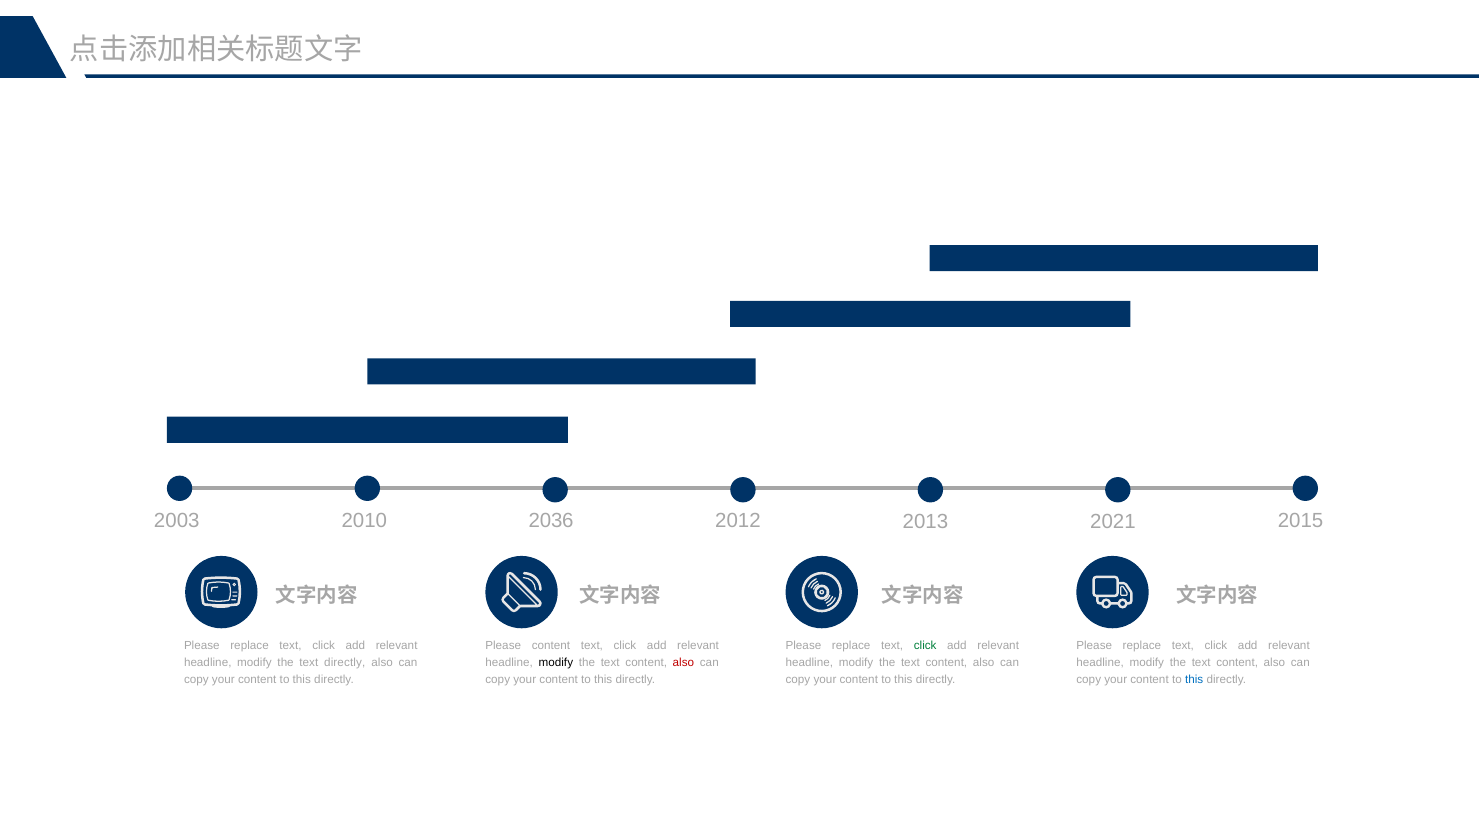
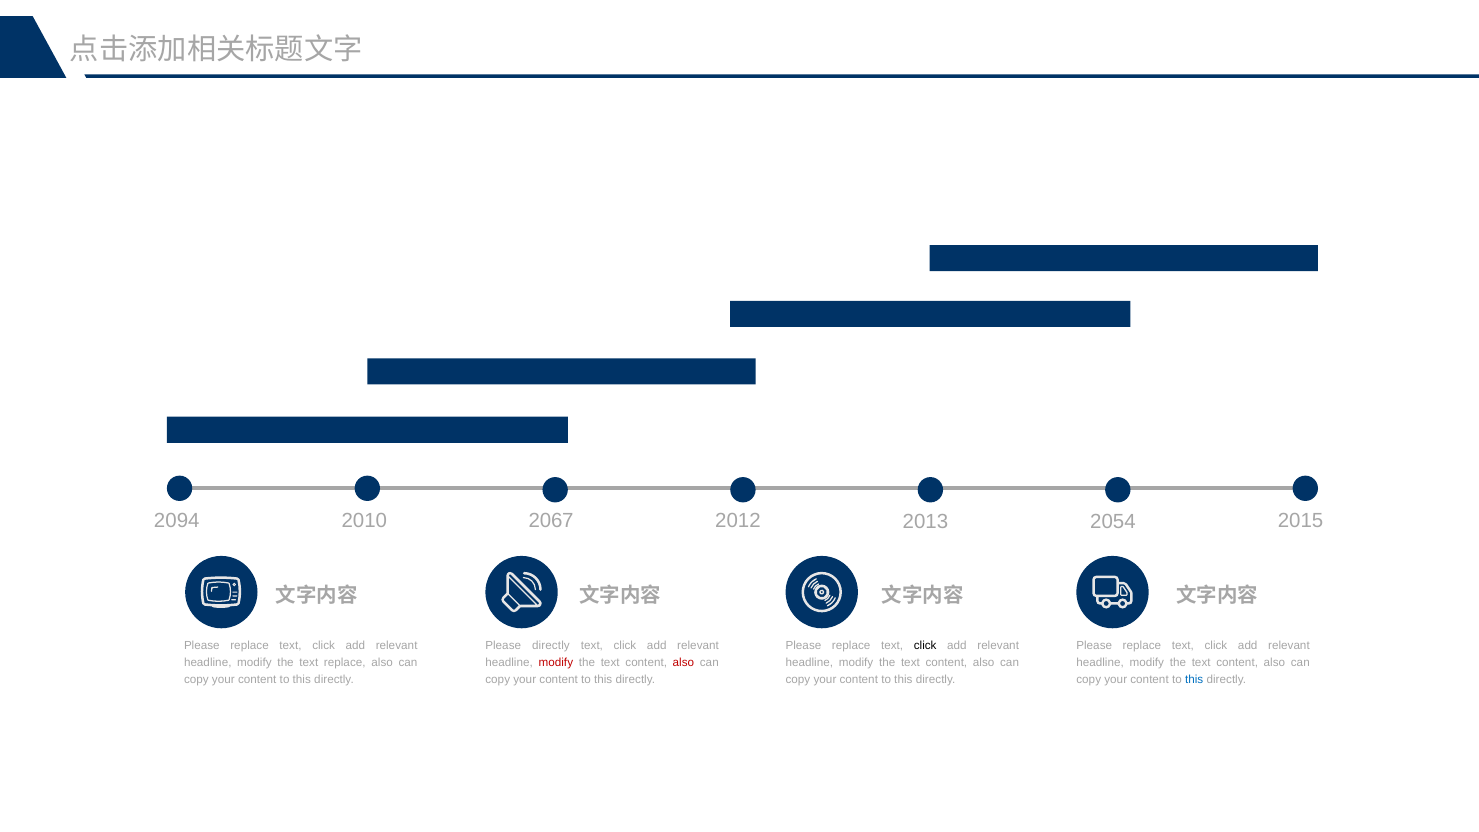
2036: 2036 -> 2067 (551, 520)
2003: 2003 -> 2094 (177, 521)
2021: 2021 -> 2054 (1113, 521)
Please content: content -> directly (551, 646)
click colour: green -> black (925, 646)
text directly: directly -> replace (345, 663)
modify colour: black -> red (556, 663)
